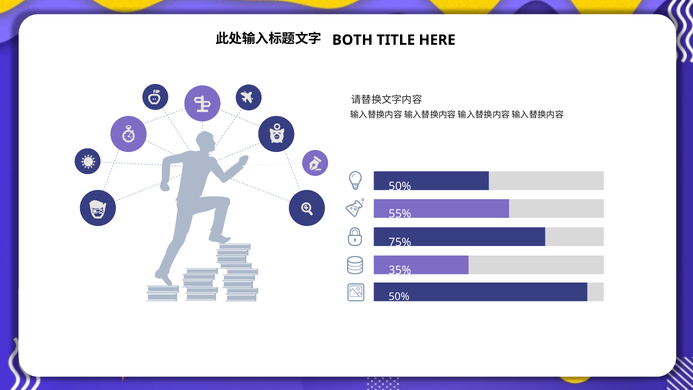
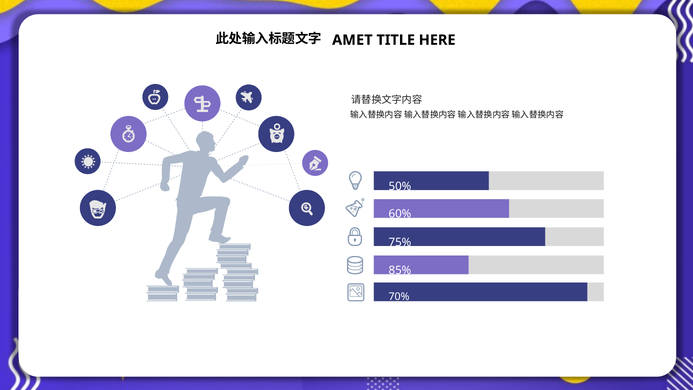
BOTH: BOTH -> AMET (352, 40)
55%: 55% -> 60% (400, 214)
35%: 35% -> 85% (400, 271)
50%: 50% -> 70% (399, 297)
